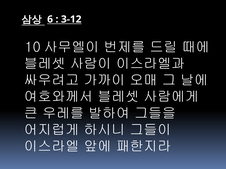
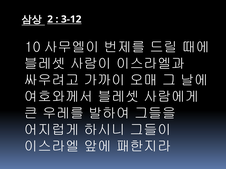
6: 6 -> 2 (50, 19)
